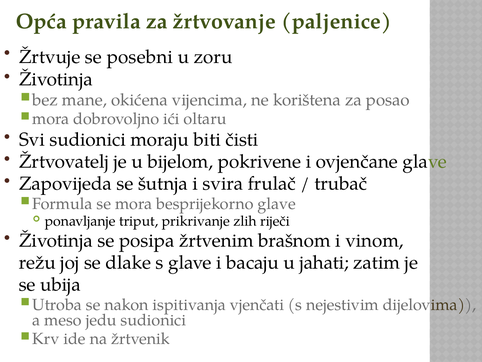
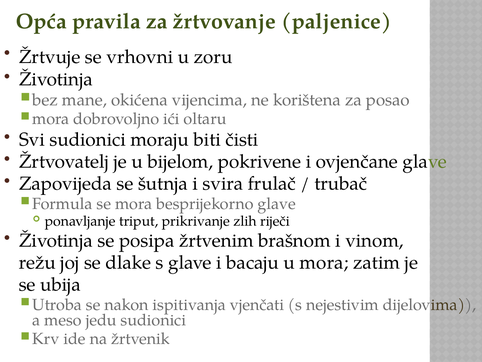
posebni: posebni -> vrhovni (140, 57)
u jahati: jahati -> mora (324, 262)
